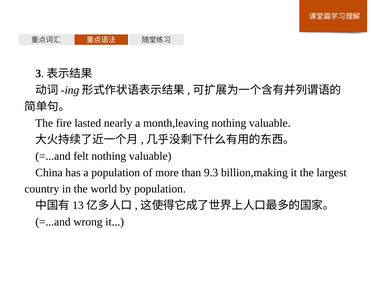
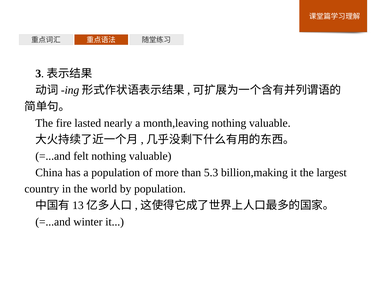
9.3: 9.3 -> 5.3 (211, 172)
wrong: wrong -> winter (88, 222)
